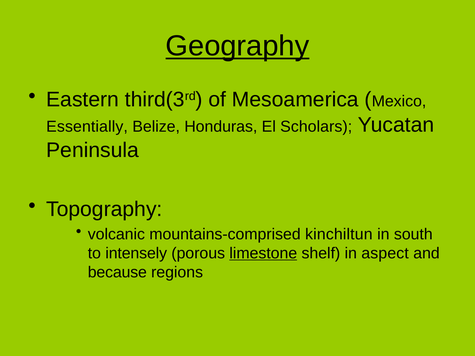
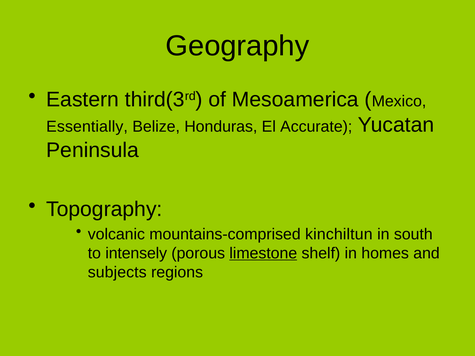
Geography underline: present -> none (237, 46)
Scholars: Scholars -> Accurate (316, 127)
aspect: aspect -> homes (385, 253)
because: because -> subjects (117, 272)
